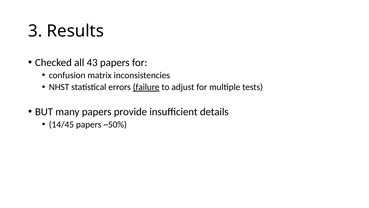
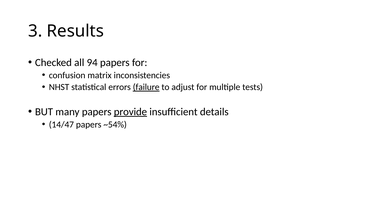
43: 43 -> 94 (92, 62)
provide underline: none -> present (130, 112)
14/45: 14/45 -> 14/47 (61, 124)
~50%: ~50% -> ~54% (115, 124)
